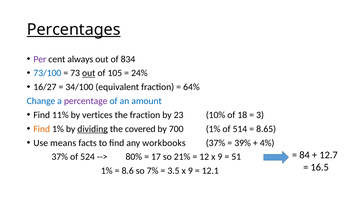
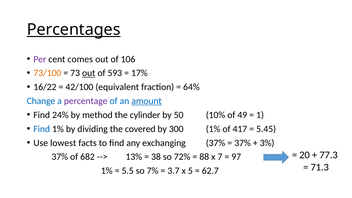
always: always -> comes (80, 59)
834: 834 -> 106 (128, 59)
73/100 colour: blue -> orange (47, 73)
105: 105 -> 593 (115, 73)
24%: 24% -> 17% (139, 73)
16/27: 16/27 -> 16/22 (45, 87)
34/100: 34/100 -> 42/100 (79, 87)
amount underline: none -> present (147, 101)
11%: 11% -> 24% (60, 115)
vertices: vertices -> method (97, 115)
the fraction: fraction -> cylinder (145, 115)
23: 23 -> 50 (179, 115)
18: 18 -> 49 (242, 115)
3: 3 -> 1 (260, 115)
Find colour: orange -> blue (42, 129)
dividing underline: present -> none (93, 129)
700: 700 -> 300 (176, 129)
514: 514 -> 417 (240, 129)
8.65: 8.65 -> 5.45 (266, 129)
means: means -> lowest (63, 143)
workbooks: workbooks -> exchanging (164, 143)
39%: 39% -> 37% (243, 143)
4%: 4% -> 3% (267, 143)
84: 84 -> 20 (305, 155)
12.7: 12.7 -> 77.3 (329, 155)
524: 524 -> 682 (87, 157)
80%: 80% -> 13% (134, 157)
17: 17 -> 38 (156, 157)
21%: 21% -> 72% (182, 157)
12: 12 -> 88 (204, 157)
9: 9 -> 7 (220, 157)
51: 51 -> 97 (236, 157)
16.5: 16.5 -> 71.3 (320, 167)
8.6: 8.6 -> 5.5 (128, 171)
3.5: 3.5 -> 3.7 (173, 171)
9: 9 -> 5 (190, 171)
12.1: 12.1 -> 62.7 (210, 171)
